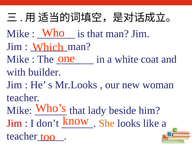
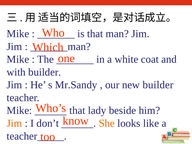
Mr.Looks: Mr.Looks -> Mr.Sandy (76, 85)
new woman: woman -> builder (158, 85)
Jim colour: red -> orange (14, 123)
